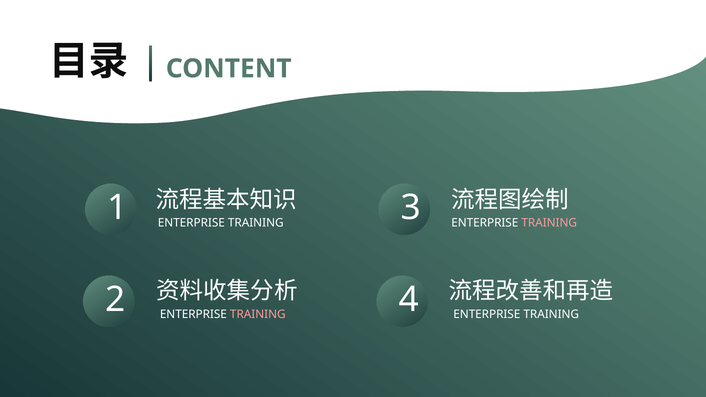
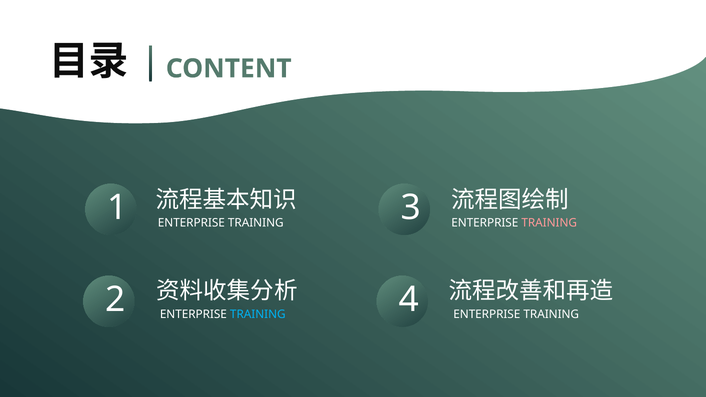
TRAINING colour: pink -> light blue (258, 314)
